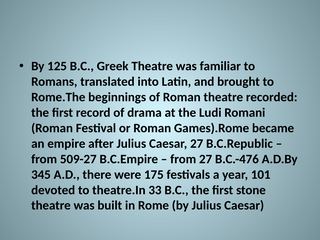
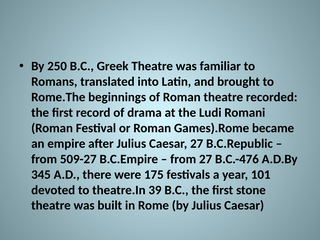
125: 125 -> 250 (57, 66)
33: 33 -> 39 (155, 190)
